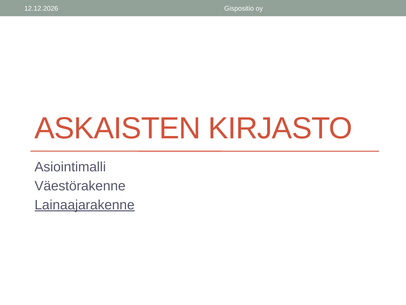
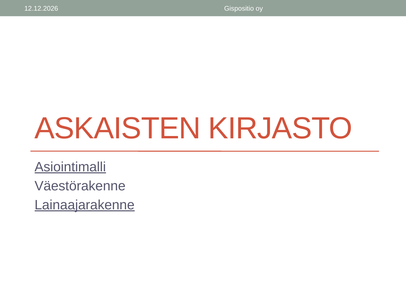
Asiointimalli underline: none -> present (70, 167)
